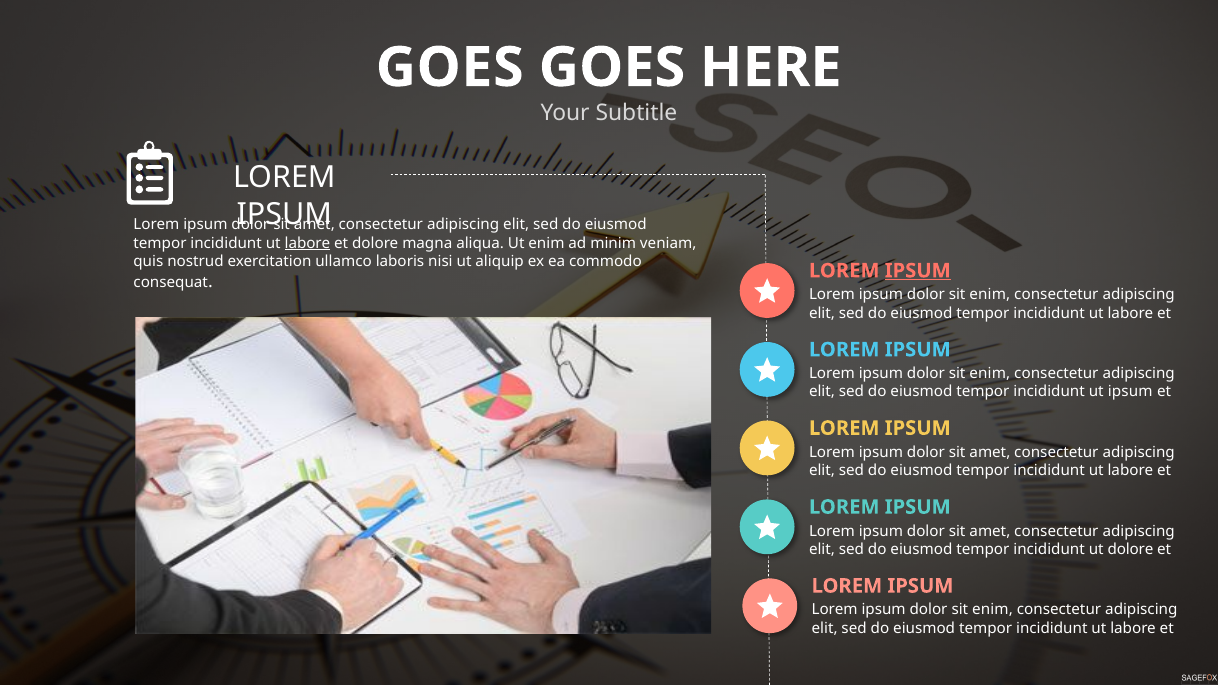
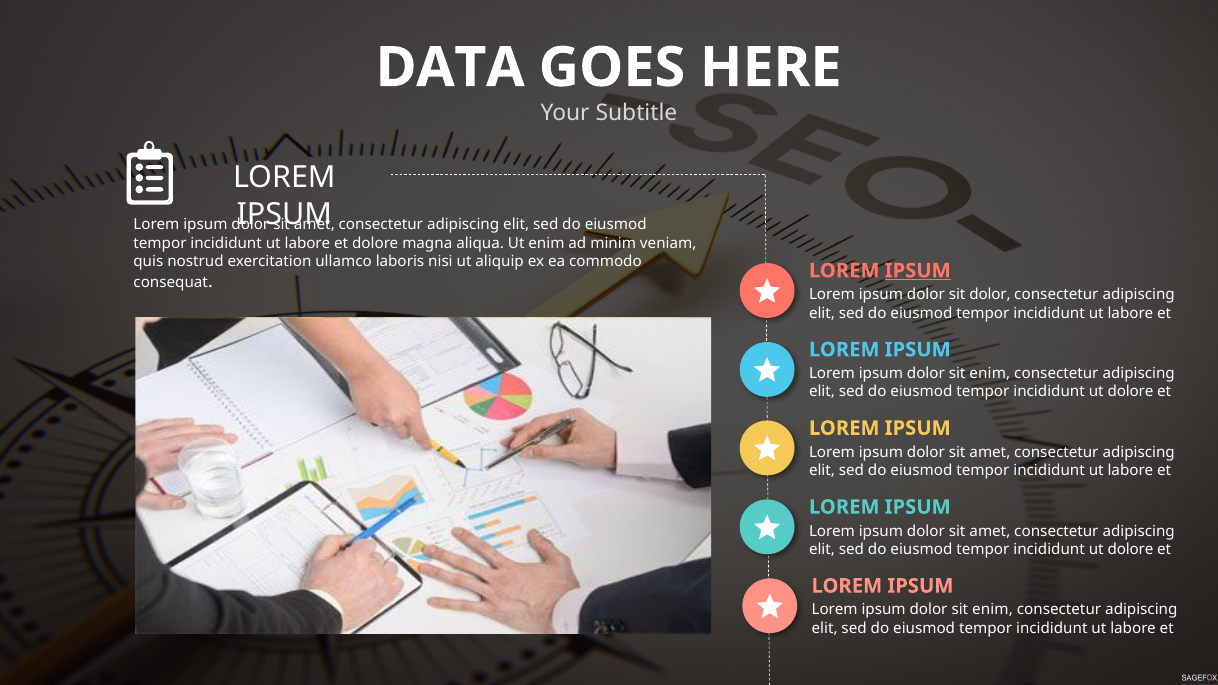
GOES: GOES -> DATA (450, 68)
labore underline: present -> none (307, 243)
enim: enim -> dolor (990, 295)
ipsum: ipsum -> dolore (1130, 392)
